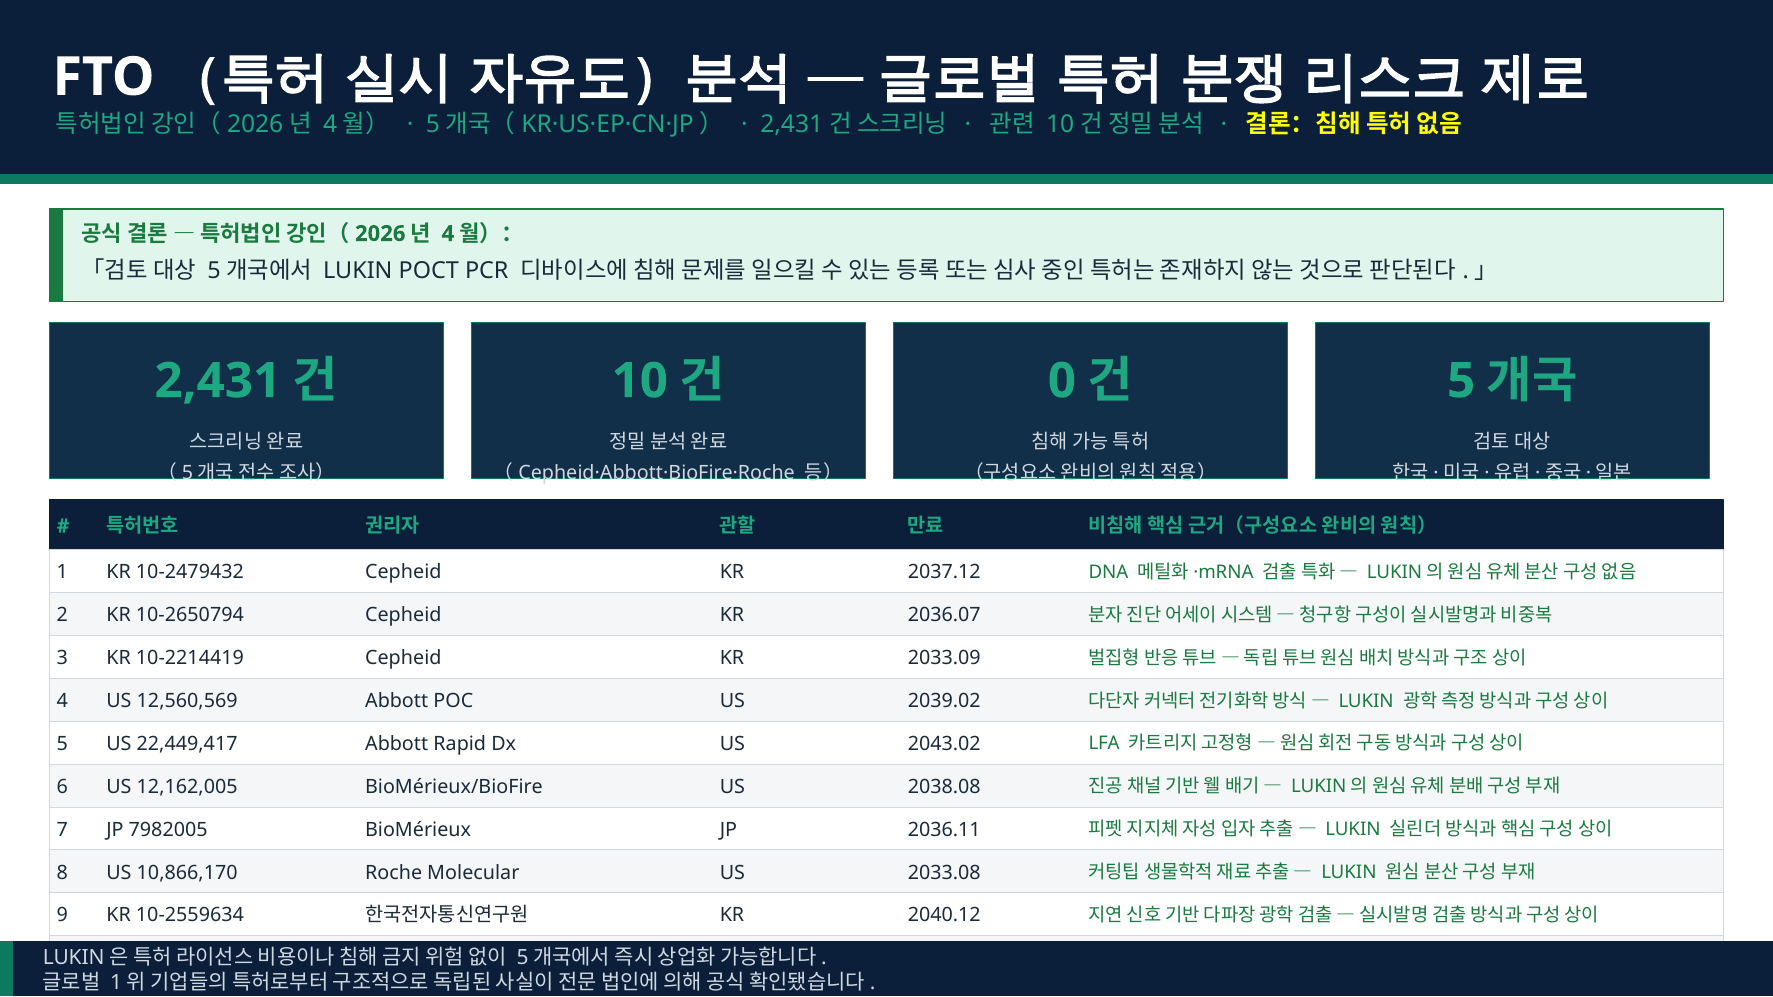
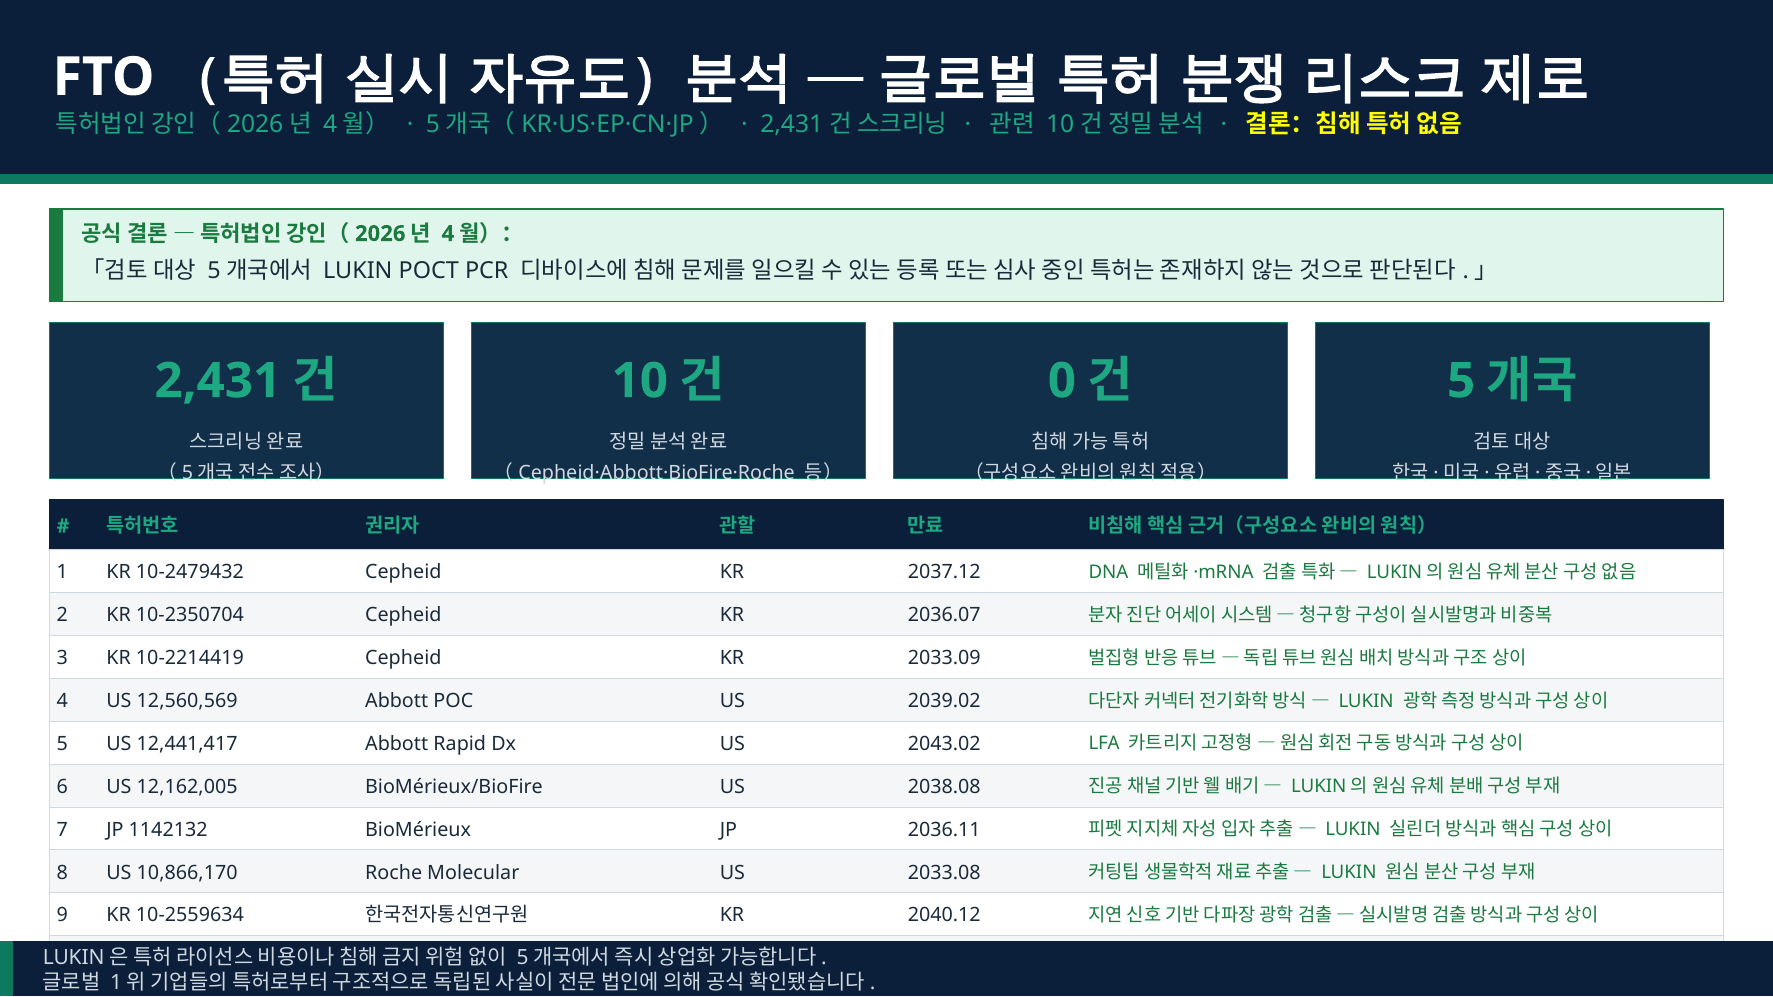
10-2650794: 10-2650794 -> 10-2350704 (190, 615)
22,449,417: 22,449,417 -> 12,441,417 (187, 744)
7982005: 7982005 -> 1142132 (168, 830)
